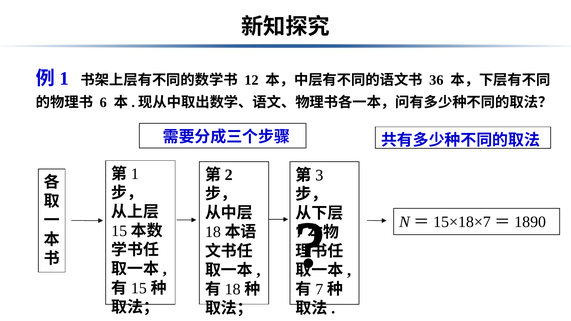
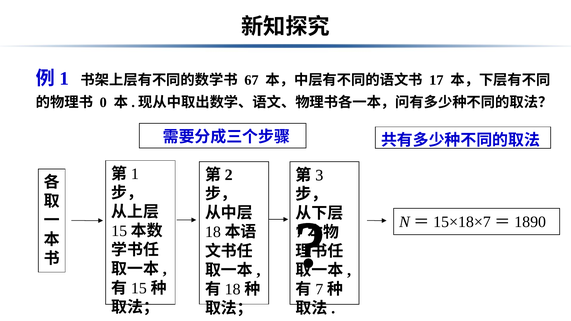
12: 12 -> 67 (251, 80)
36: 36 -> 17 (436, 80)
6: 6 -> 0 (103, 102)
